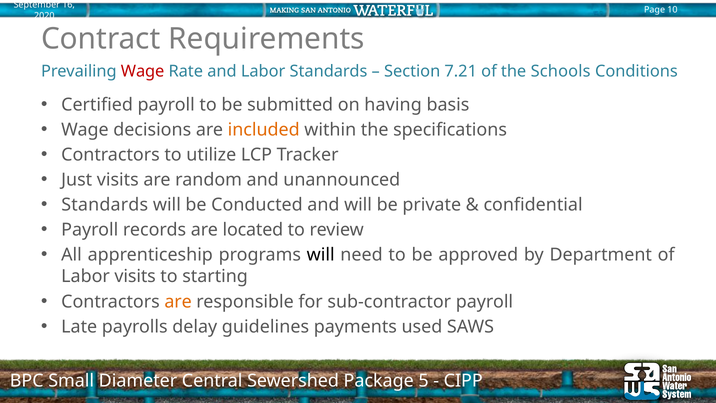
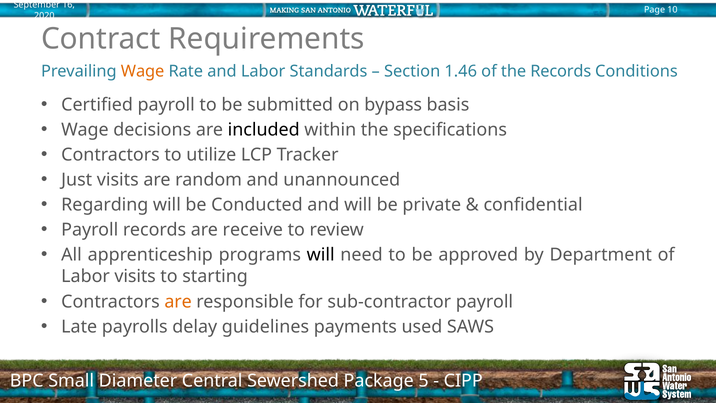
Wage colour: red -> orange (143, 71)
7.21: 7.21 -> 1.46 (461, 71)
the Schools: Schools -> Records (561, 71)
having: having -> bypass (393, 105)
included colour: orange -> black (264, 130)
Standards: Standards -> Regarding (105, 205)
located: located -> receive (253, 230)
